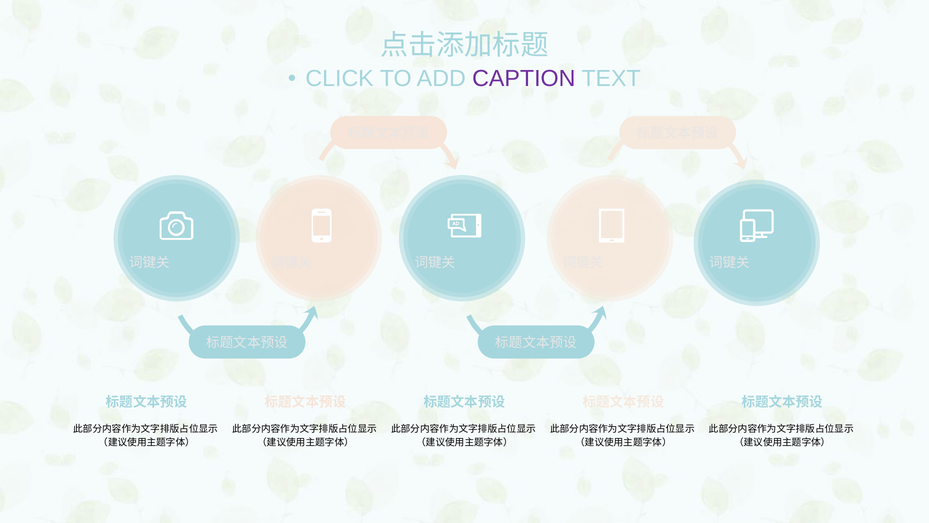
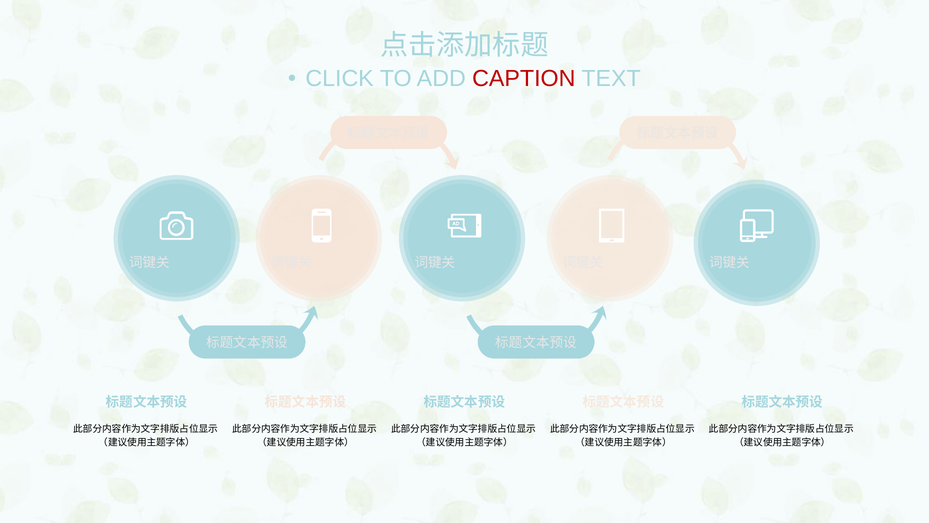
CAPTION colour: purple -> red (524, 79)
